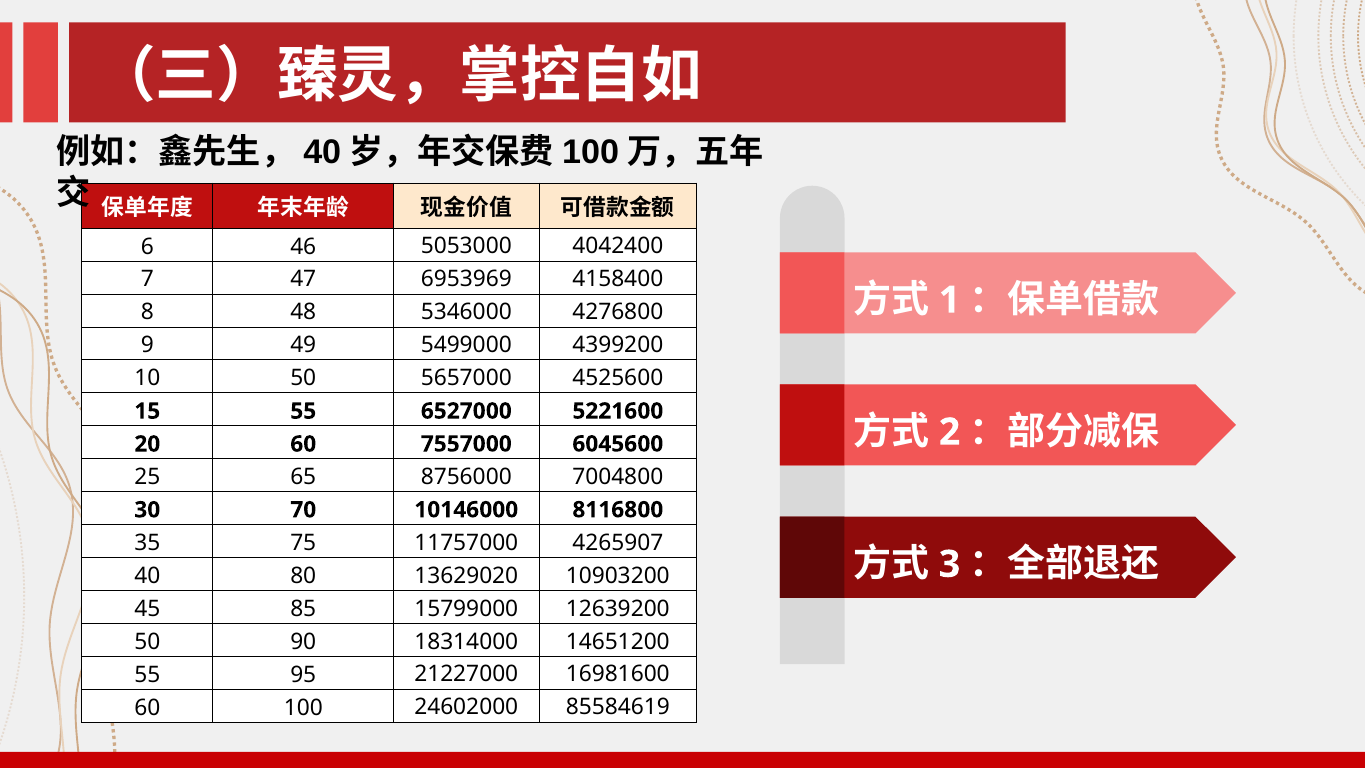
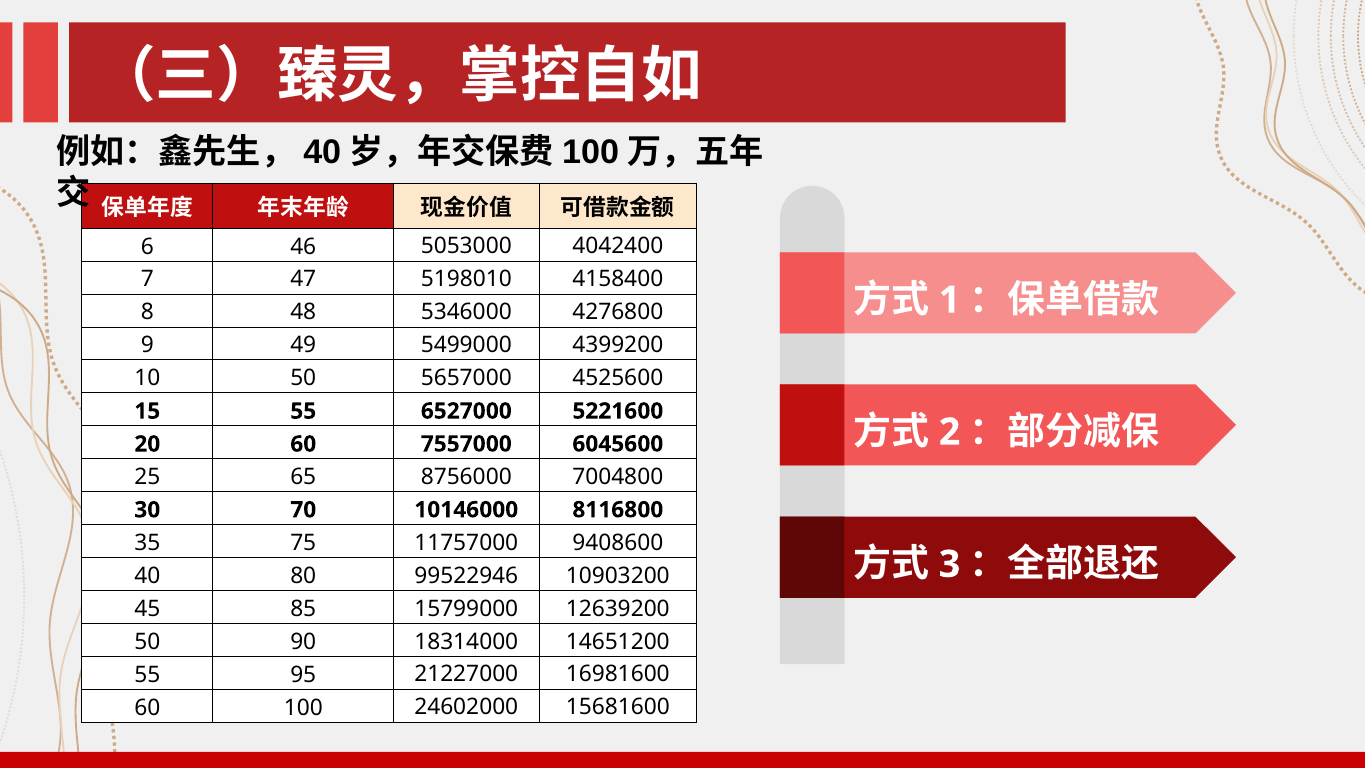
6953969: 6953969 -> 5198010 (466, 279)
4265907: 4265907 -> 9408600 (618, 543)
13629020: 13629020 -> 99522946 (466, 576)
85584619: 85584619 -> 15681600 (618, 707)
